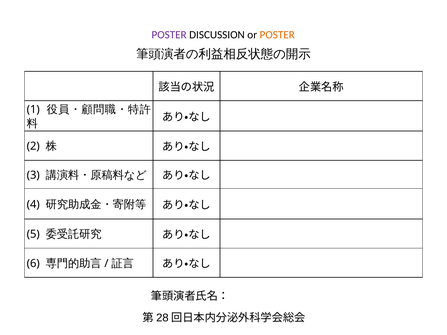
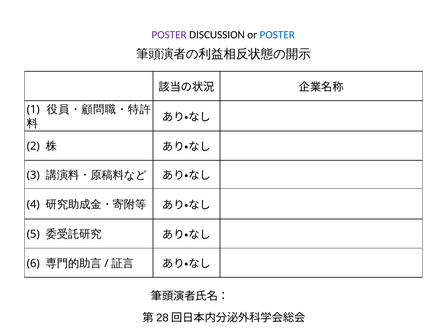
POSTER colour: orange -> blue (277, 35)
